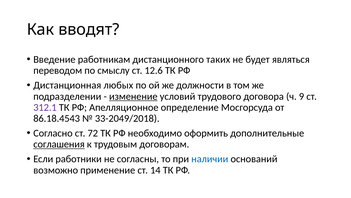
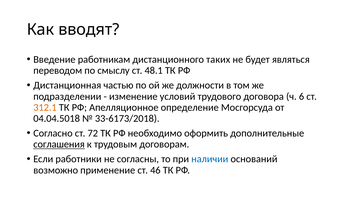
12.6: 12.6 -> 48.1 (154, 70)
любых: любых -> частью (118, 85)
изменение underline: present -> none (133, 96)
9: 9 -> 6 (301, 96)
312.1 colour: purple -> orange (45, 107)
86.18.4543: 86.18.4543 -> 04.04.5018 (57, 118)
33-2049/2018: 33-2049/2018 -> 33-6173/2018 (127, 118)
14: 14 -> 46 (155, 170)
